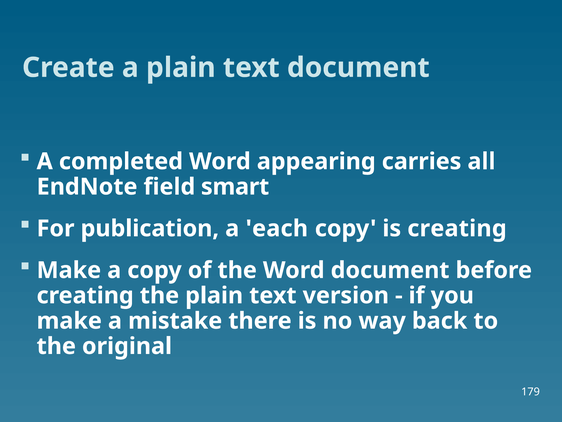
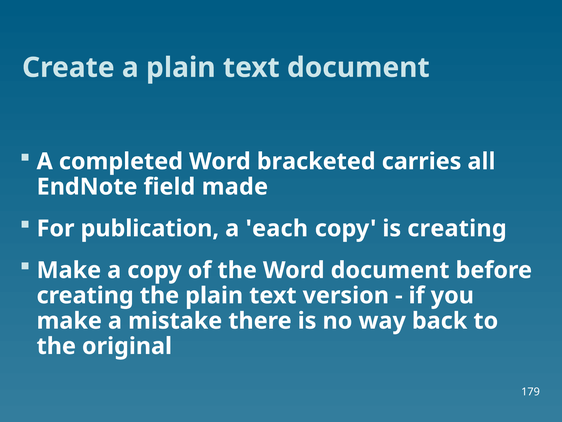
appearing: appearing -> bracketed (316, 161)
smart: smart -> made (235, 187)
